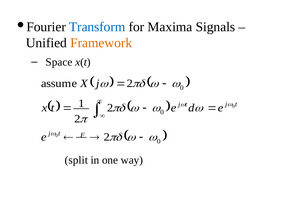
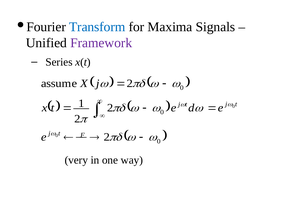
Framework colour: orange -> purple (101, 43)
Space: Space -> Series (59, 62)
split: split -> very (76, 161)
